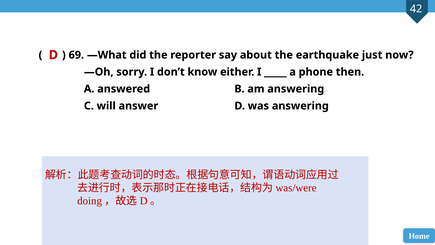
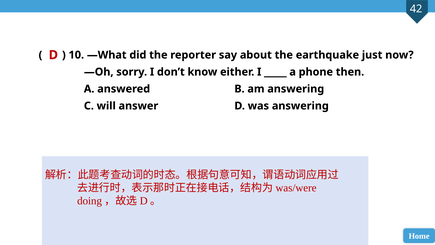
69: 69 -> 10 (76, 55)
